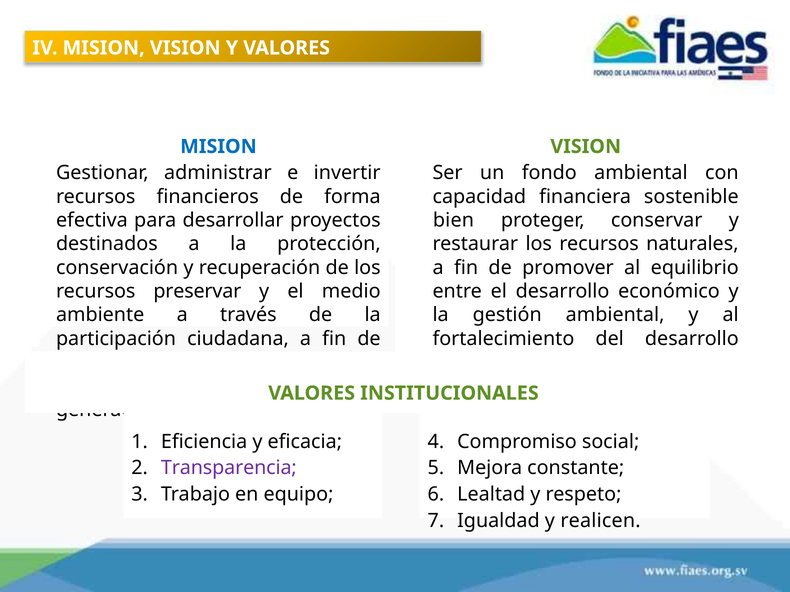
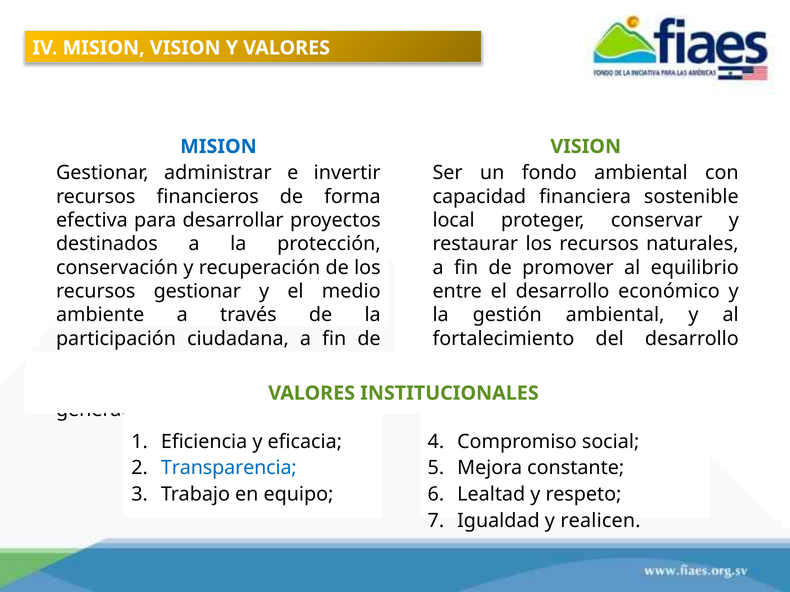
bien: bien -> local (454, 220)
recursos preservar: preservar -> gestionar (197, 291)
Transparencia colour: purple -> blue (229, 468)
